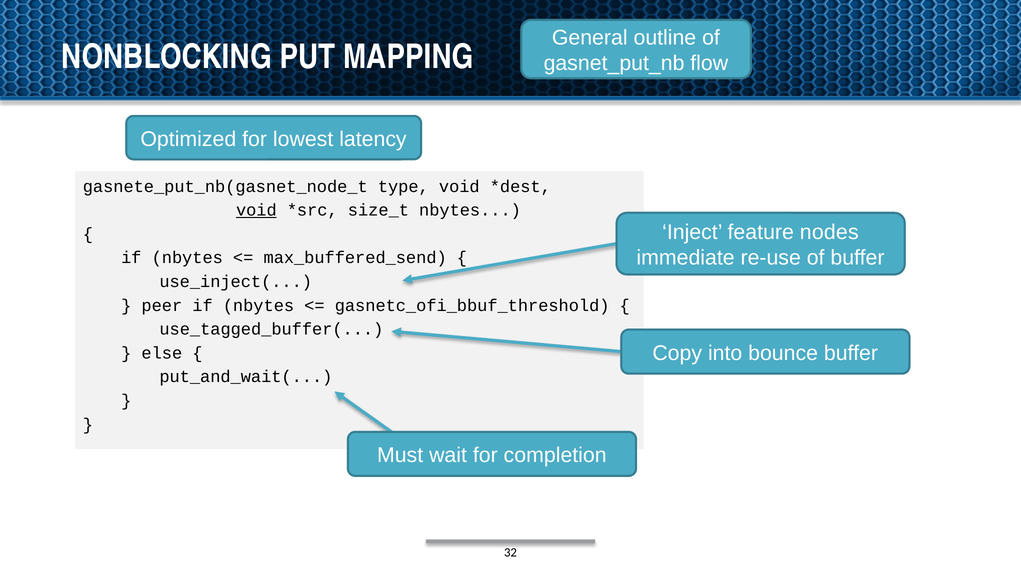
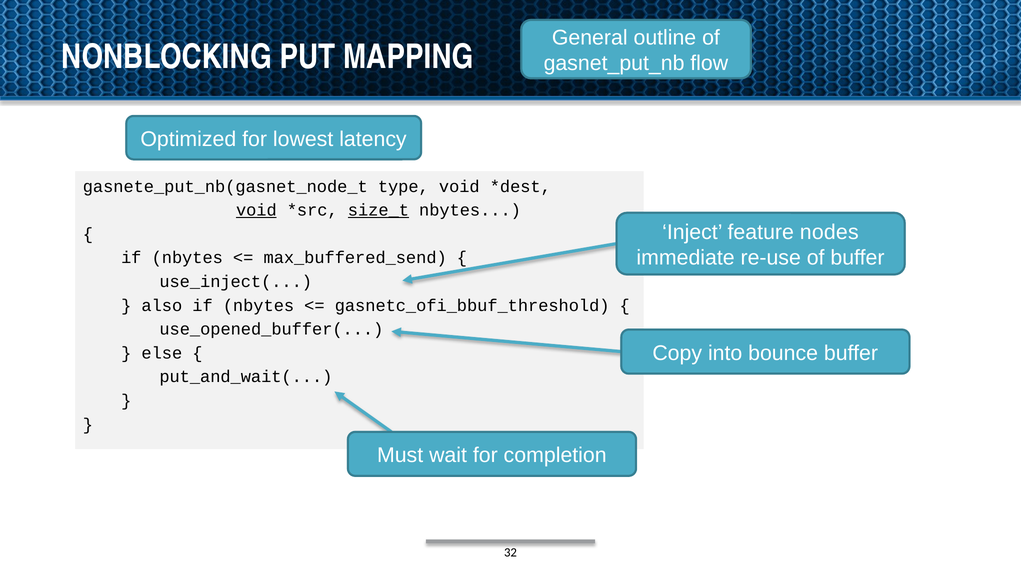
size_t underline: none -> present (378, 210)
peer: peer -> also (162, 306)
use_tagged_buffer(: use_tagged_buffer( -> use_opened_buffer( (271, 329)
